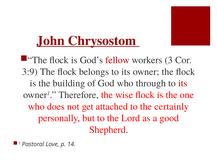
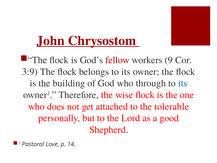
3: 3 -> 9 (169, 60)
its colour: red -> blue (183, 83)
certainly: certainly -> tolerable (172, 106)
